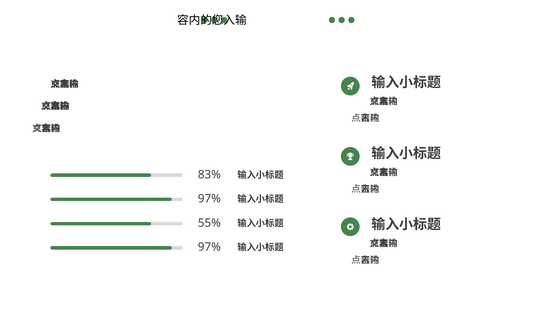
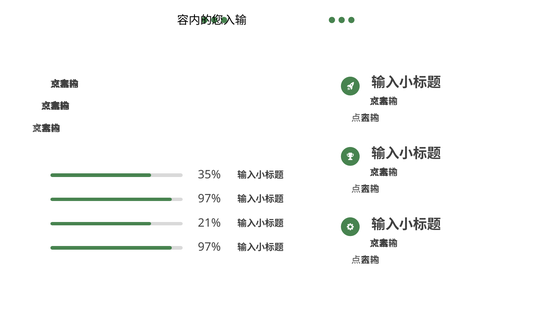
83%: 83% -> 35% (209, 174)
55%: 55% -> 21% (209, 223)
